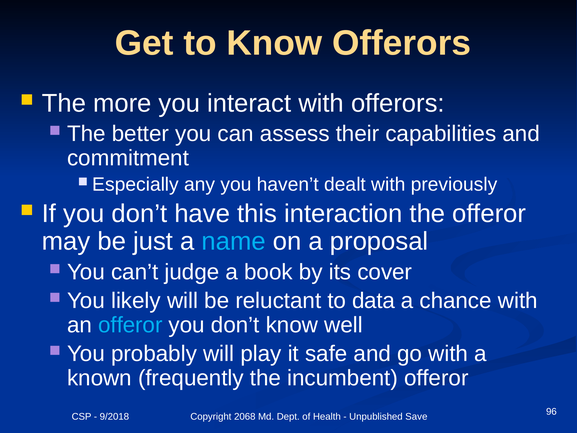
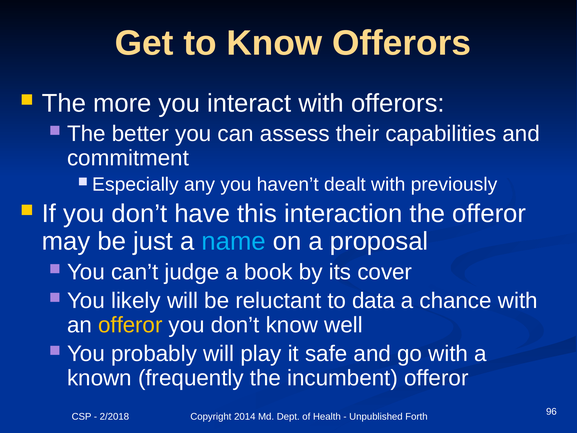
offeror colour: light blue -> yellow (130, 325)
9/2018: 9/2018 -> 2/2018 (114, 416)
2068: 2068 -> 2014 (245, 416)
Save: Save -> Forth (416, 416)
